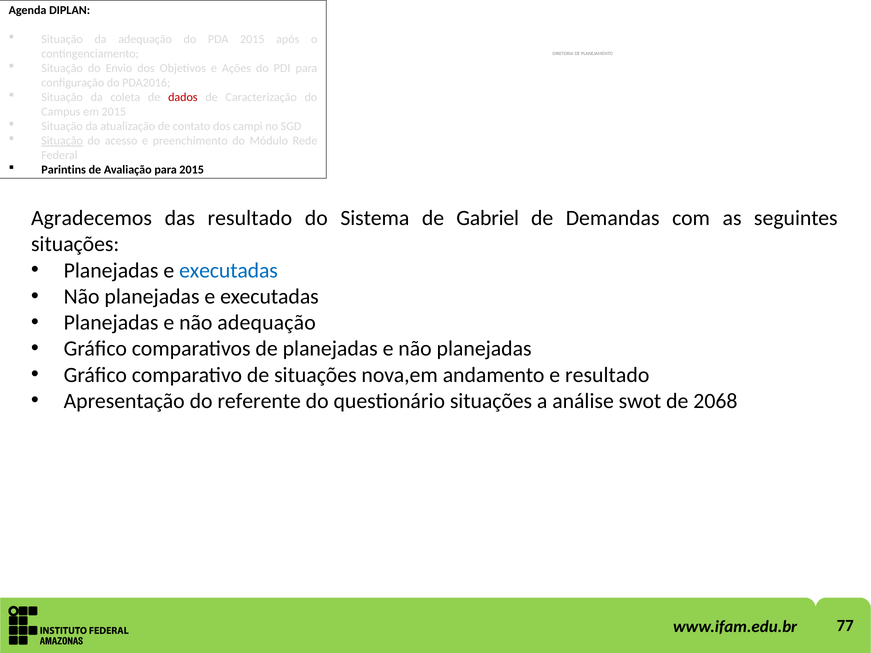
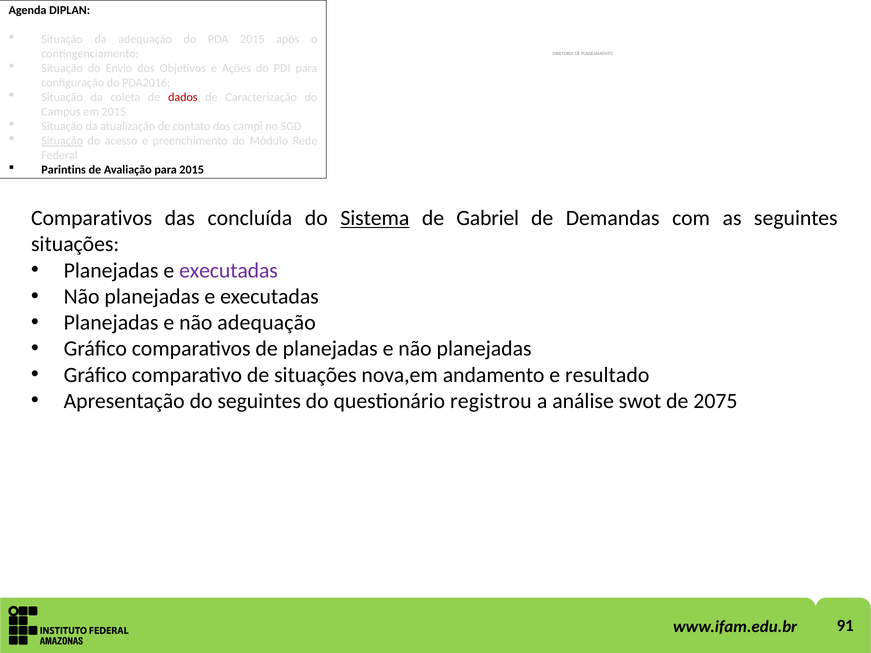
Agradecemos: Agradecemos -> Comparativos (92, 218)
das resultado: resultado -> concluída (250, 218)
Sistema underline: none -> present (375, 218)
executadas colour: blue -> purple (229, 270)
do referente: referente -> seguintes (259, 401)
questionário situações: situações -> registrou (491, 401)
2068: 2068 -> 2075 (715, 401)
77: 77 -> 91 (845, 626)
